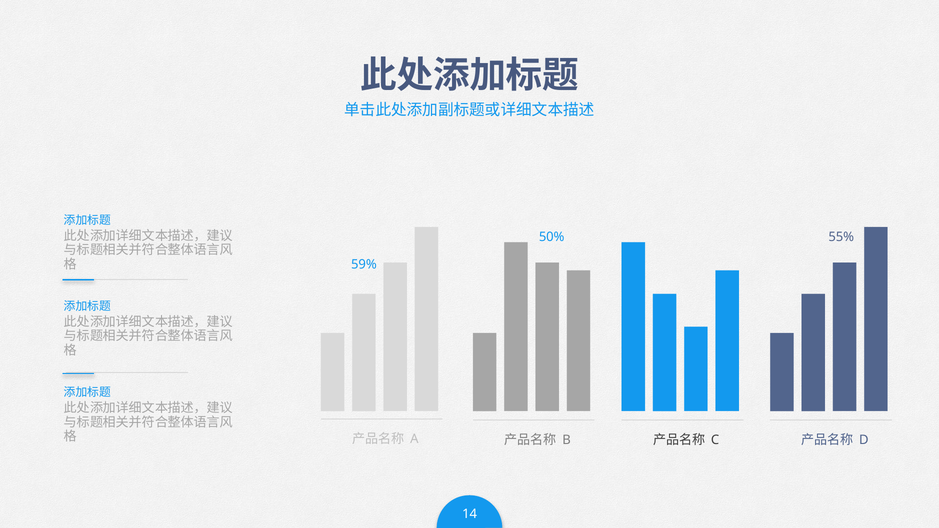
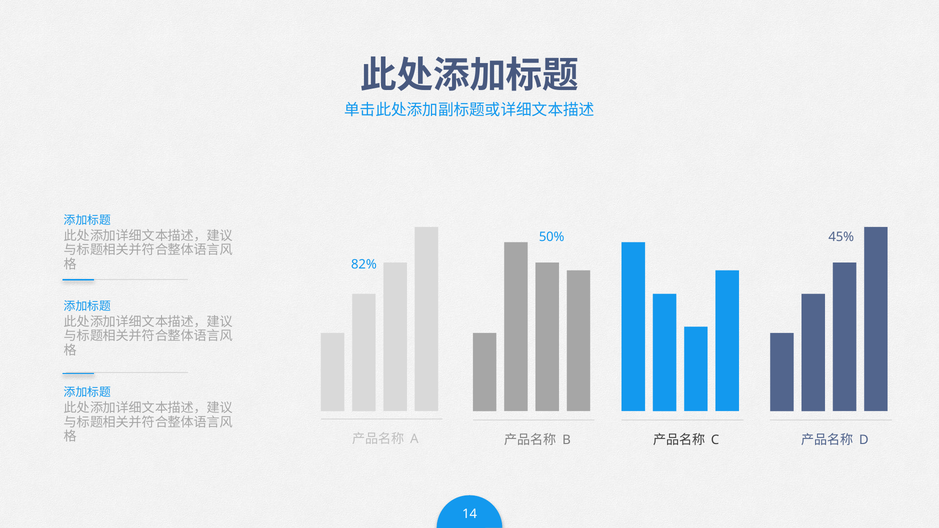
55%: 55% -> 45% (841, 237)
59%: 59% -> 82% (364, 265)
